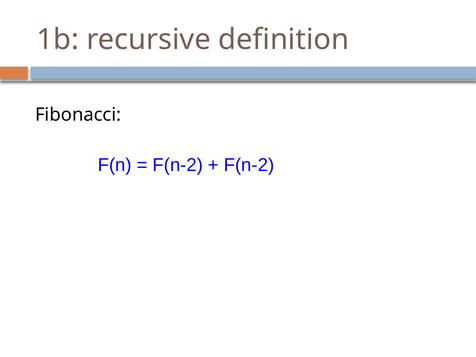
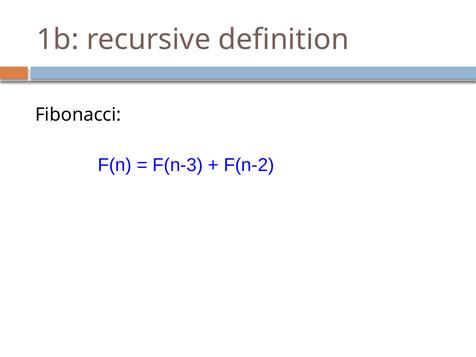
F(n-2: F(n-2 -> F(n-3 (178, 165)
